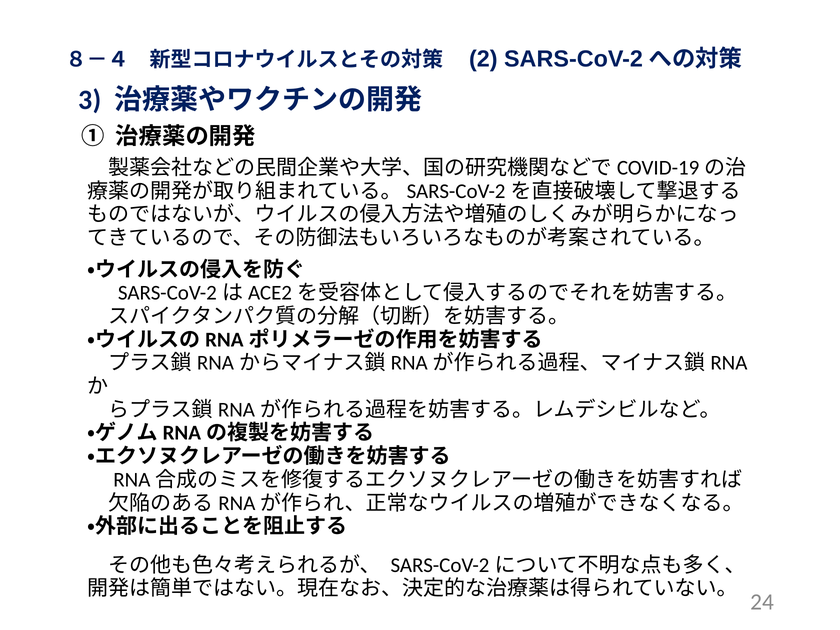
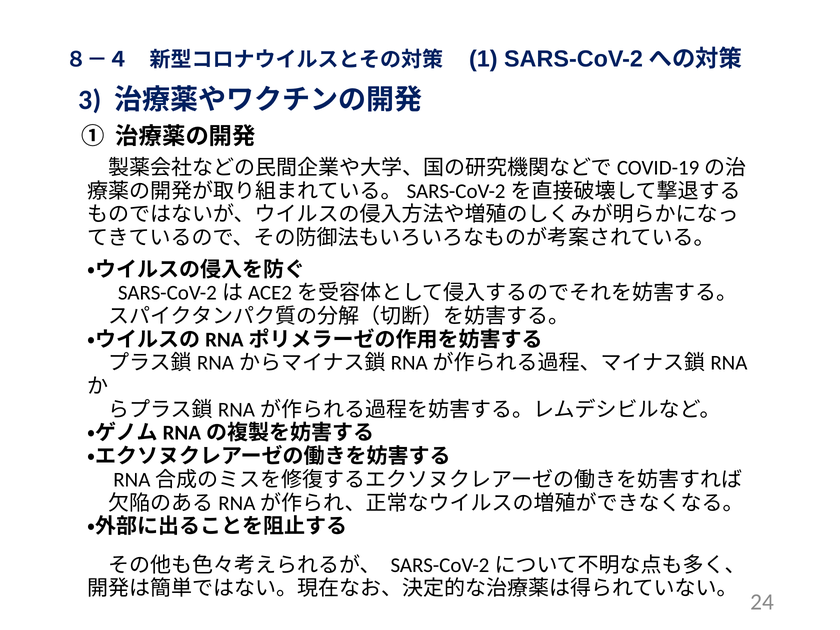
2: 2 -> 1 (483, 59)
